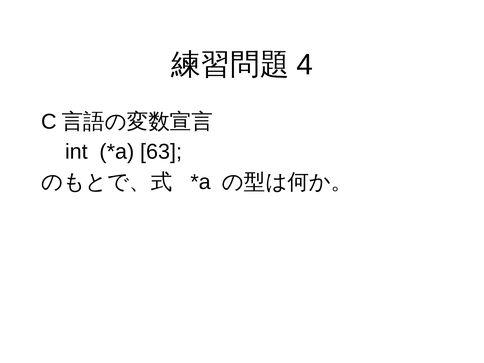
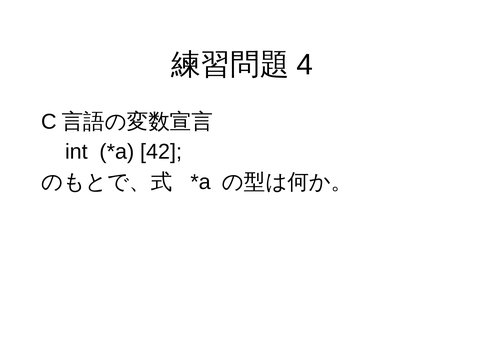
63: 63 -> 42 (161, 152)
